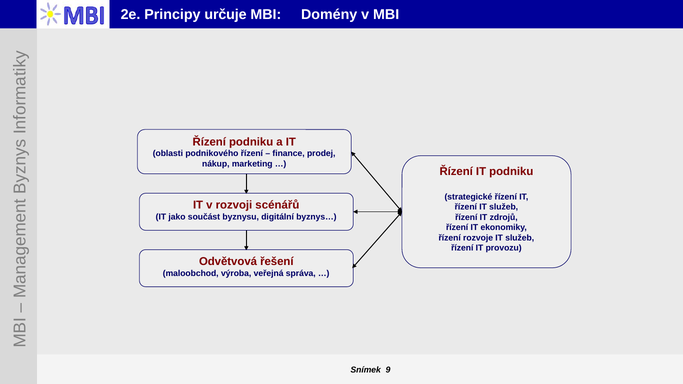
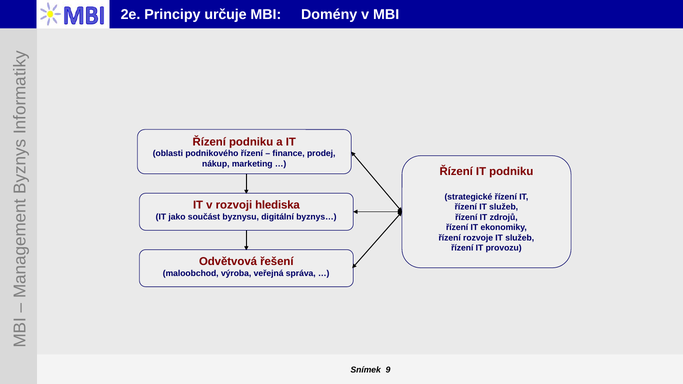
scénářů: scénářů -> hlediska (277, 205)
